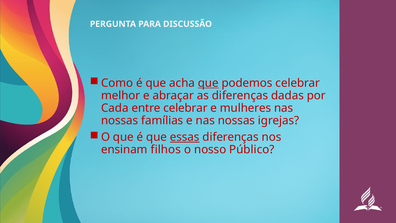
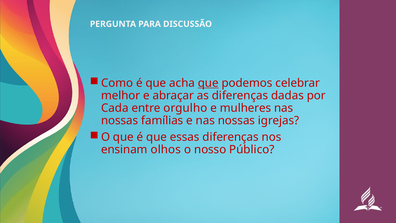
entre celebrar: celebrar -> orgulho (185, 108)
essas underline: present -> none (185, 137)
filhos: filhos -> olhos (166, 149)
